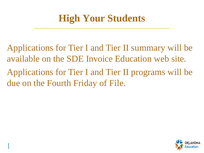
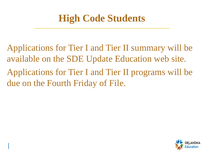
Your: Your -> Code (94, 18)
Invoice: Invoice -> Update (99, 59)
